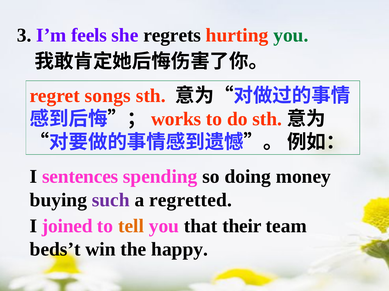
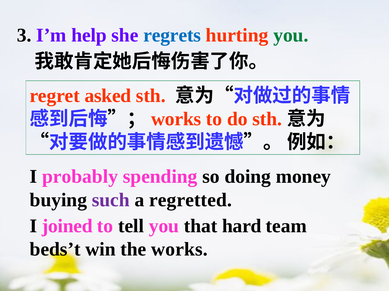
feels: feels -> help (89, 35)
regrets colour: black -> blue (172, 35)
songs: songs -> asked (108, 96)
sentences: sentences -> probably (80, 177)
tell colour: orange -> black (131, 227)
their: their -> hard (242, 227)
the happy: happy -> works (179, 250)
